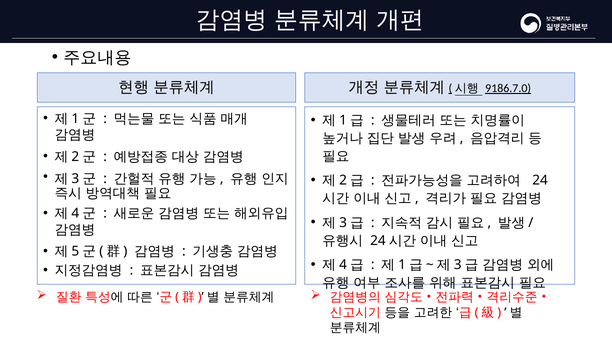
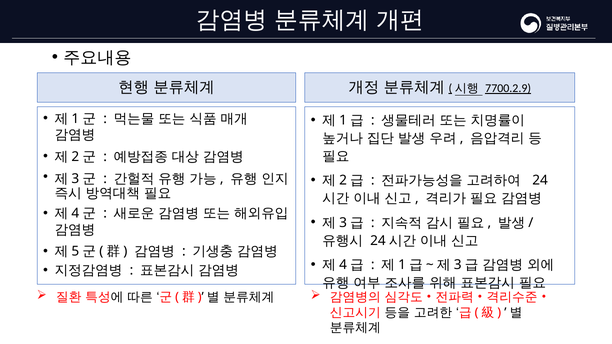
9186.7.0: 9186.7.0 -> 7700.2.9 (508, 88)
